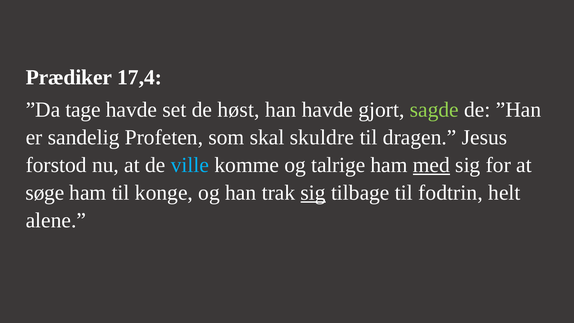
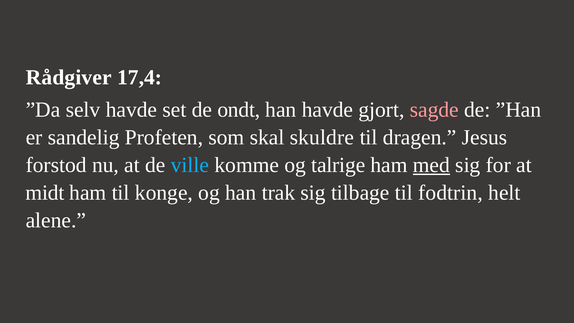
Prædiker: Prædiker -> Rådgiver (69, 77)
tage: tage -> selv (83, 110)
høst: høst -> ondt (239, 110)
sagde colour: light green -> pink (434, 110)
søge: søge -> midt (45, 193)
sig underline: present -> none (313, 193)
